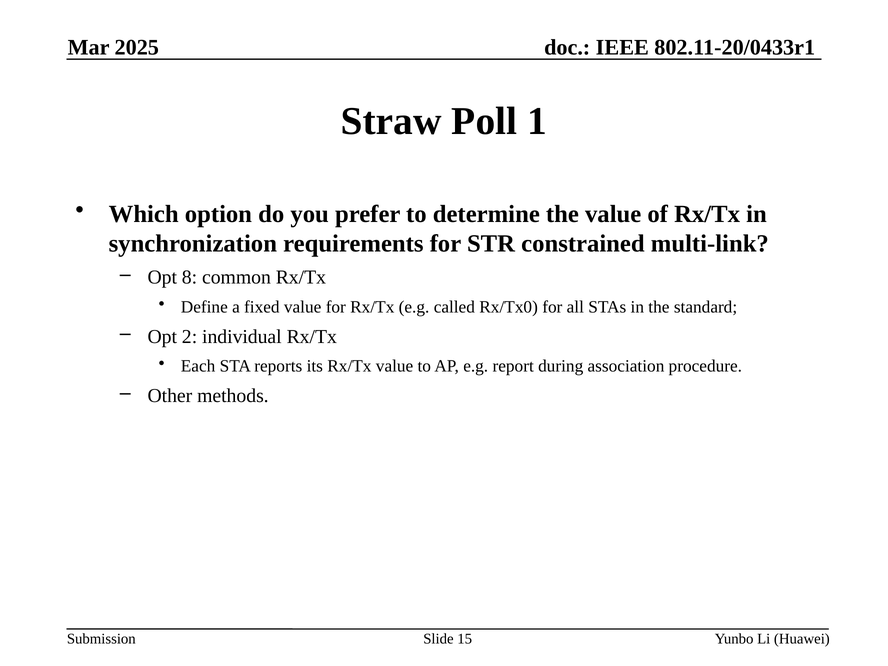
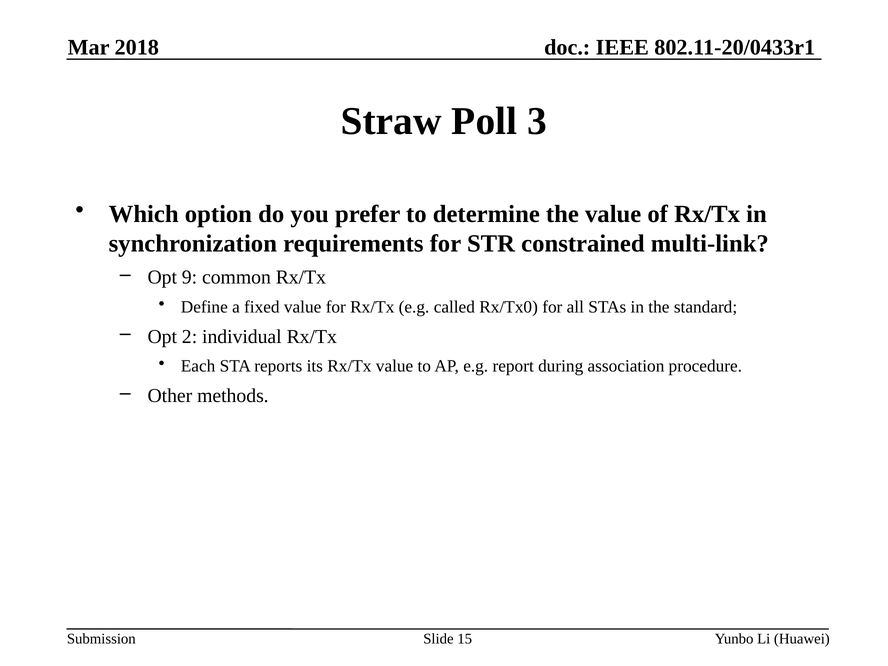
2025: 2025 -> 2018 (137, 47)
1: 1 -> 3 (537, 121)
8: 8 -> 9 (190, 277)
